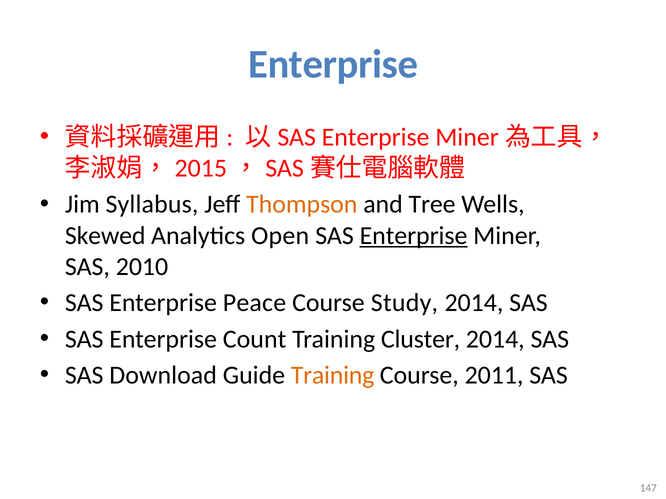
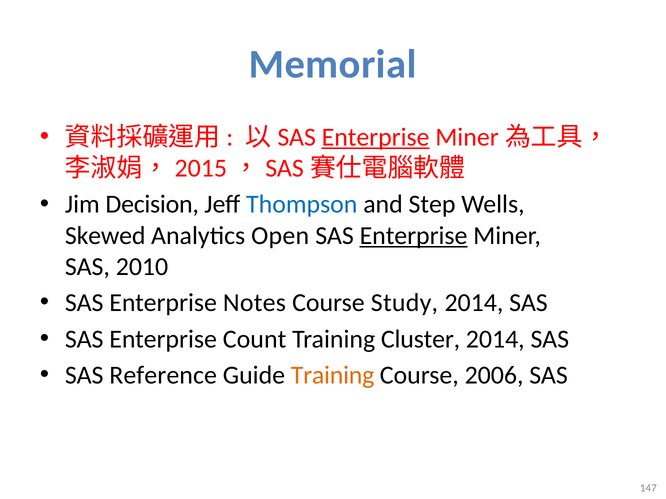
Enterprise: Enterprise -> Memorial (333, 64)
Enterprise underline: none -> present (376, 137)
Syllabus: Syllabus -> Decision (152, 205)
Thompson colour: orange -> blue (302, 205)
Tree: Tree -> Step (432, 205)
Peace: Peace -> Notes (254, 303)
Download: Download -> Reference (163, 376)
2011: 2011 -> 2006 (494, 376)
